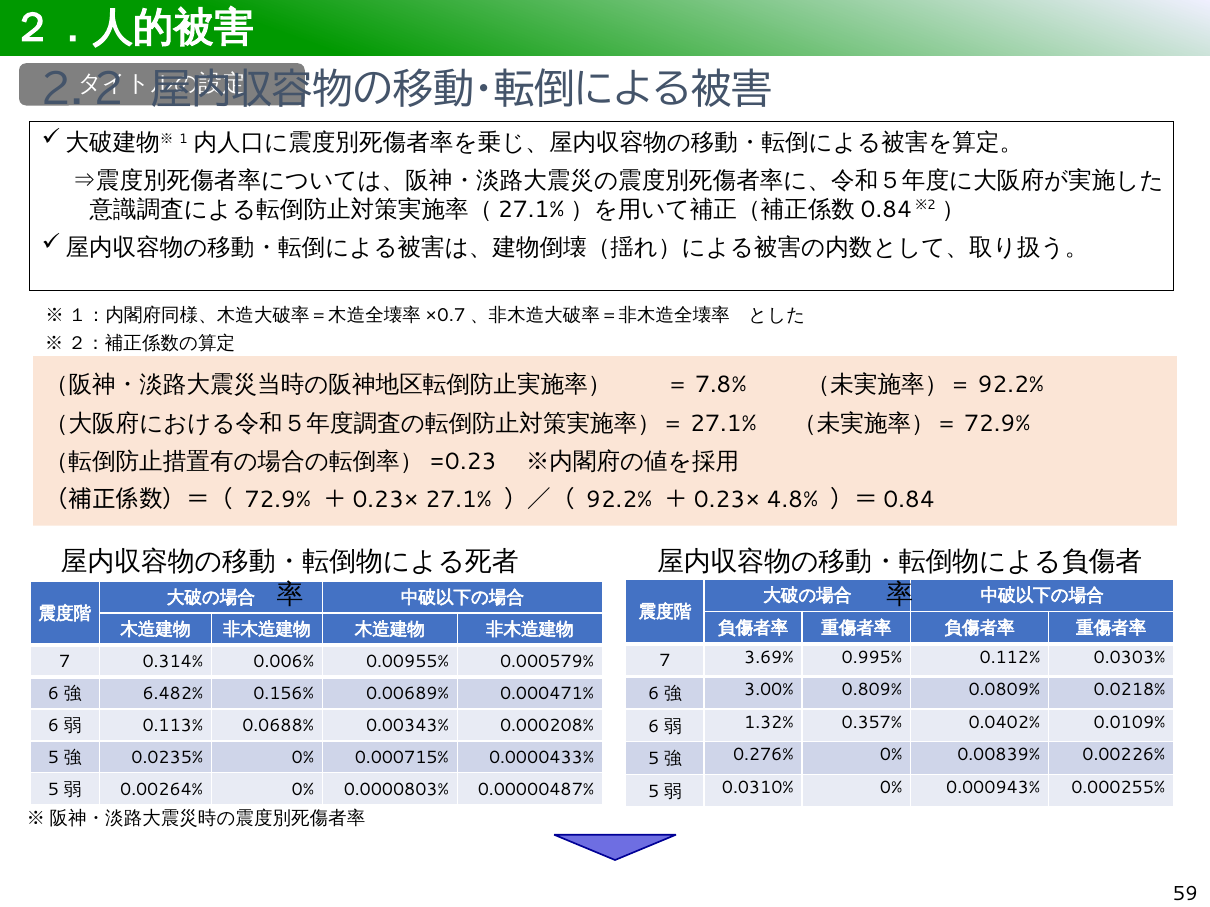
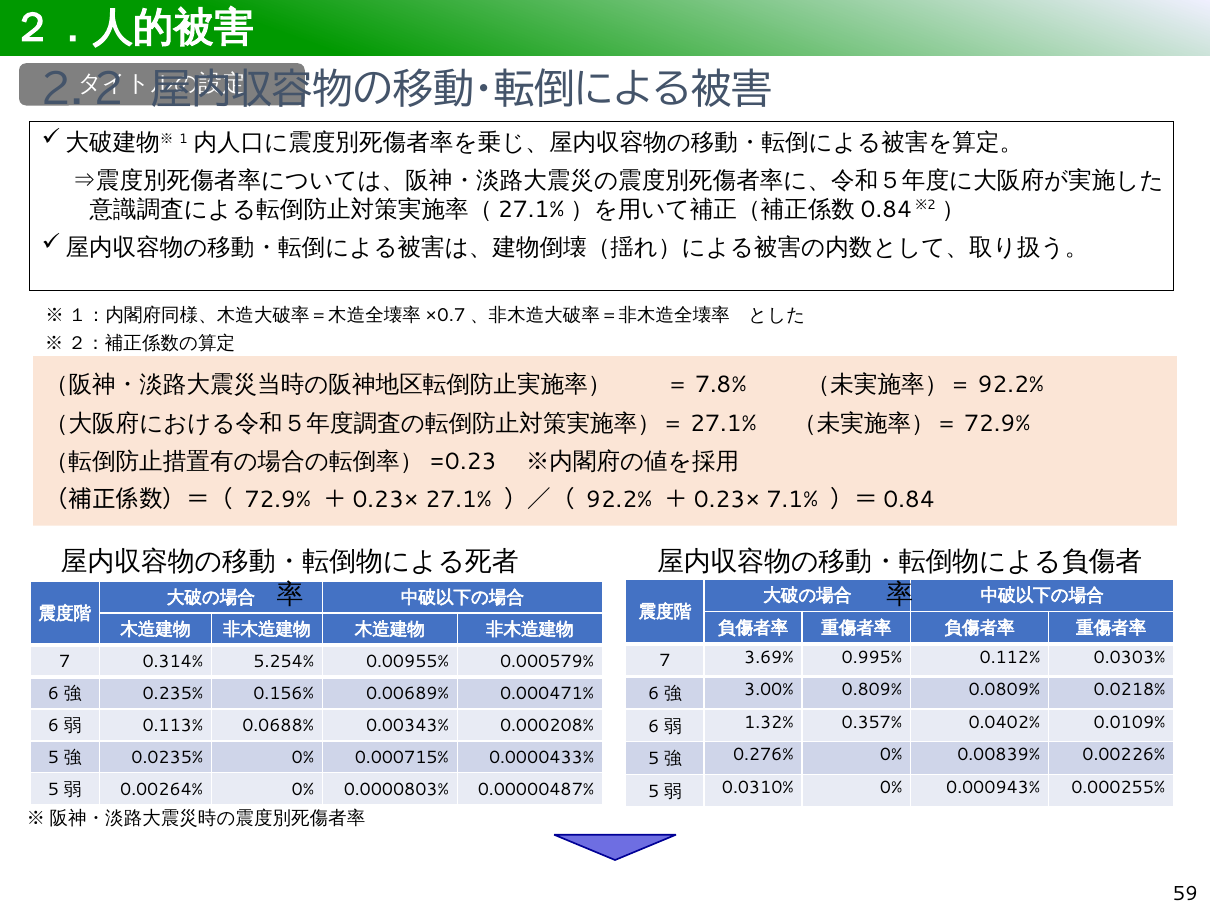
4.8%: 4.8% -> 7.1% (792, 500)
0.006%: 0.006% -> 5.254% (284, 662)
6.482%: 6.482% -> 0.235% (173, 694)
